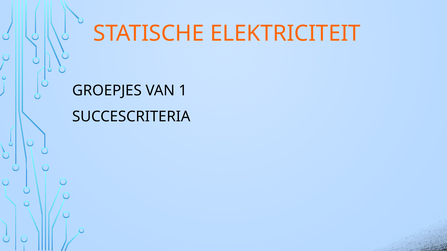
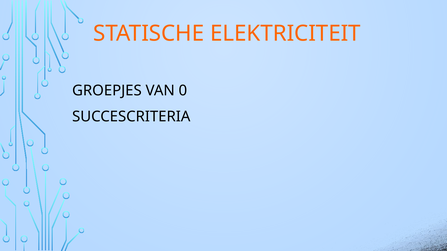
1: 1 -> 0 (183, 91)
